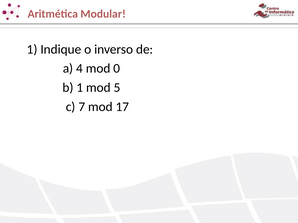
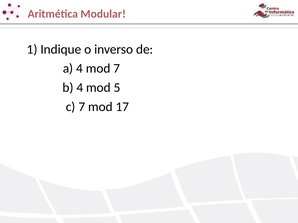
mod 0: 0 -> 7 (117, 69)
b 1: 1 -> 4 (80, 88)
